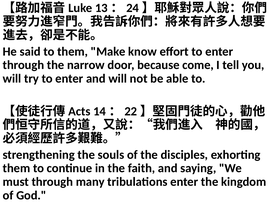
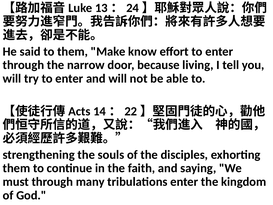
come: come -> living (198, 65)
